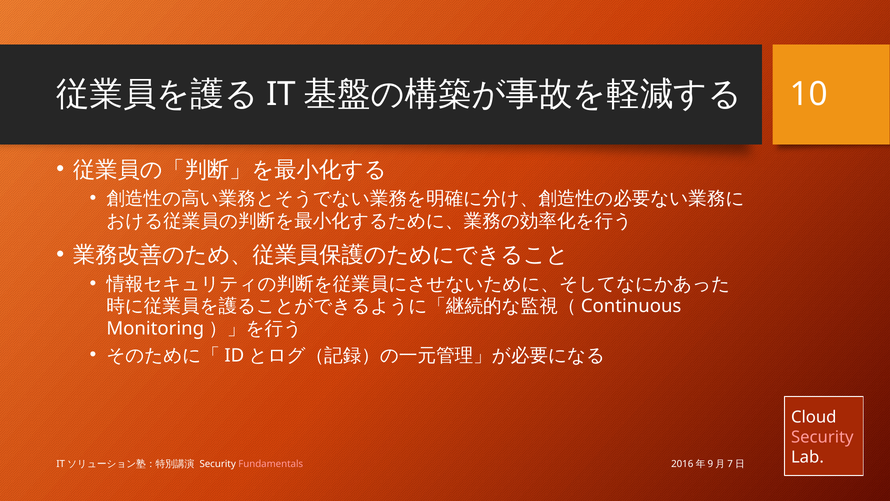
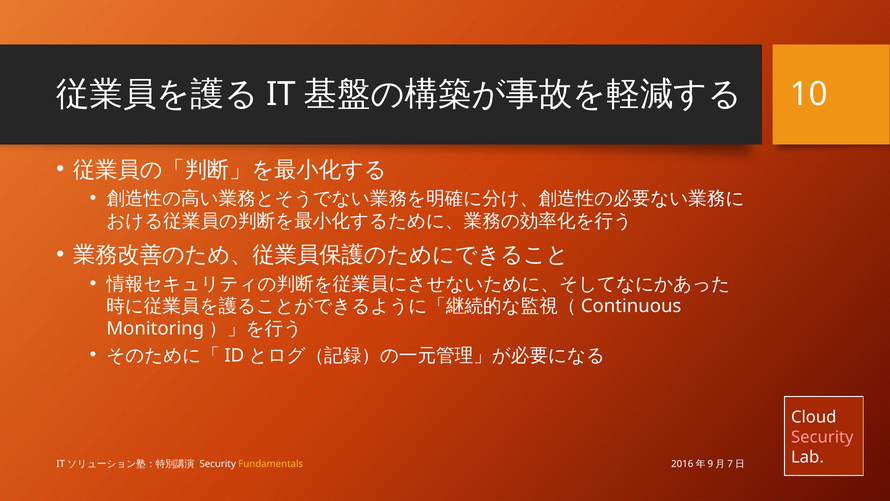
Fundamentals colour: pink -> yellow (271, 464)
